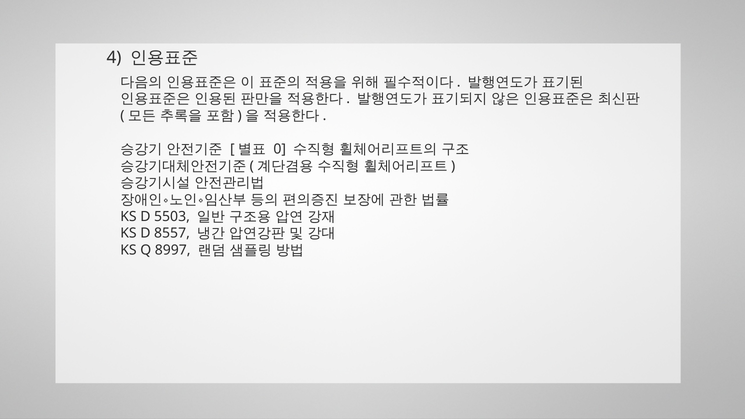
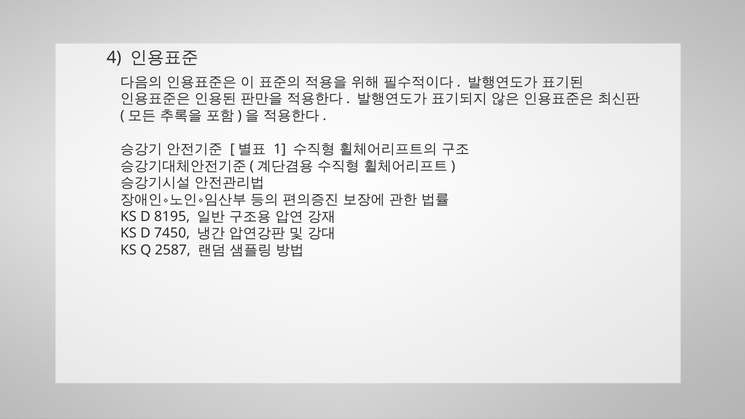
0: 0 -> 1 (280, 149)
5503: 5503 -> 8195 (172, 216)
8557: 8557 -> 7450 (172, 233)
8997: 8997 -> 2587 (173, 250)
